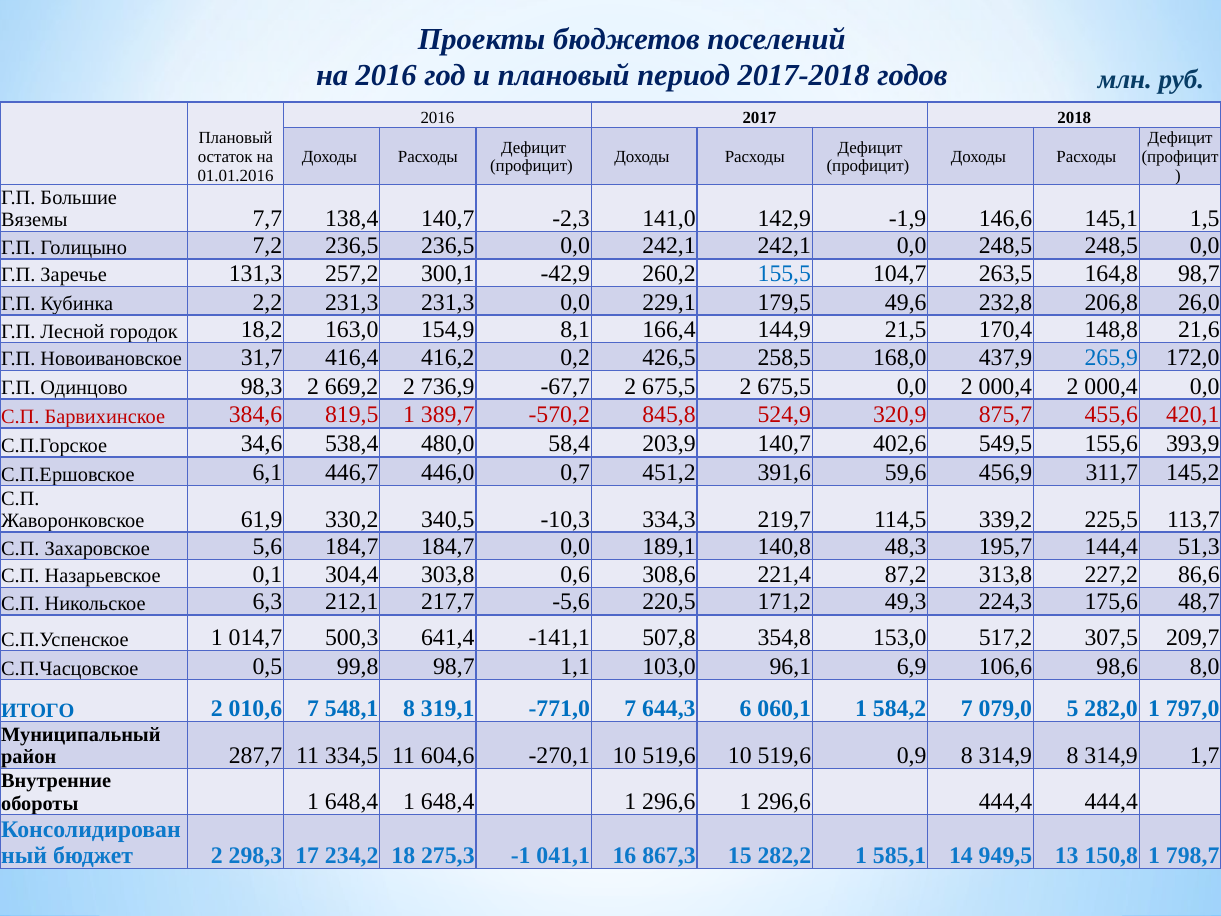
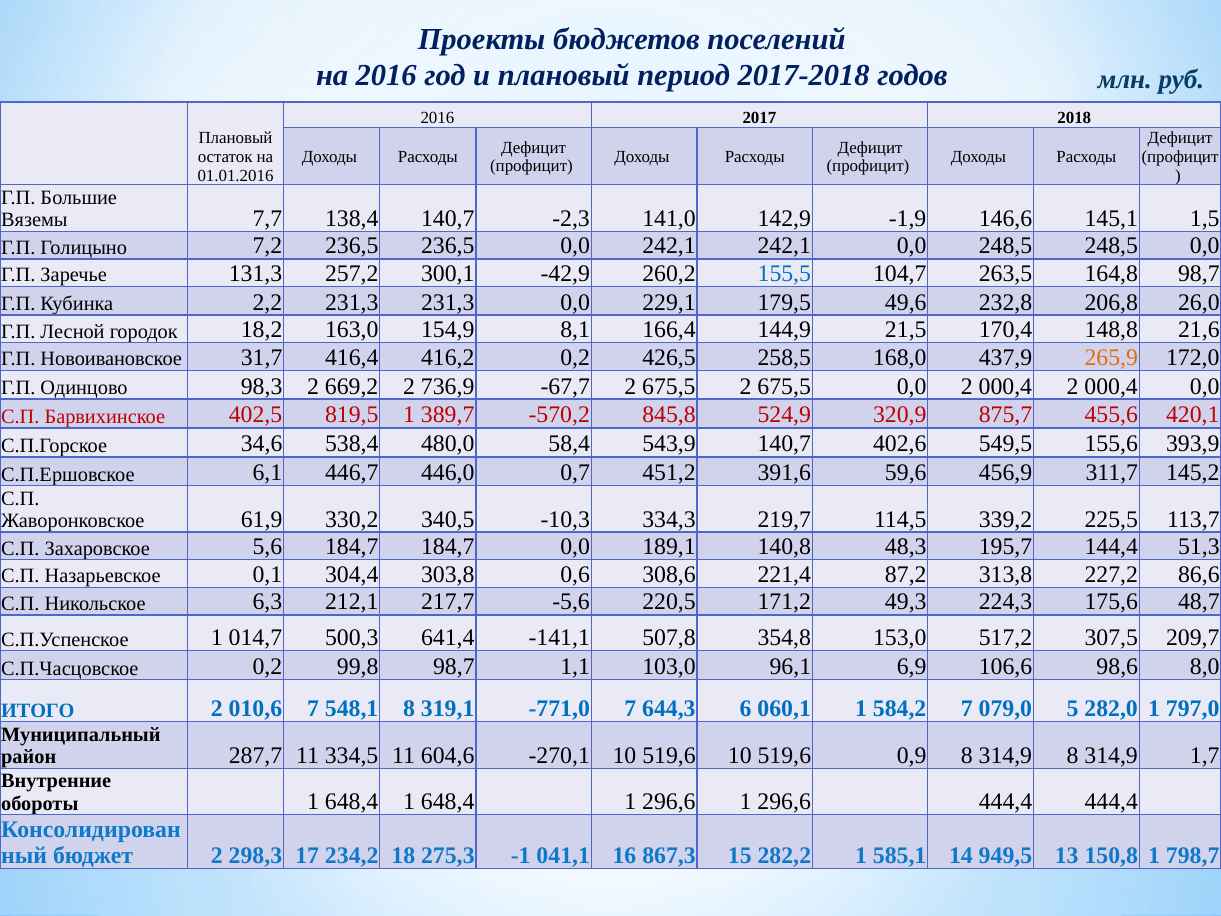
265,9 colour: blue -> orange (1111, 357)
384,6: 384,6 -> 402,5 (256, 415)
203,9: 203,9 -> 543,9 (669, 444)
С.П.Часцовское 0,5: 0,5 -> 0,2 (267, 667)
